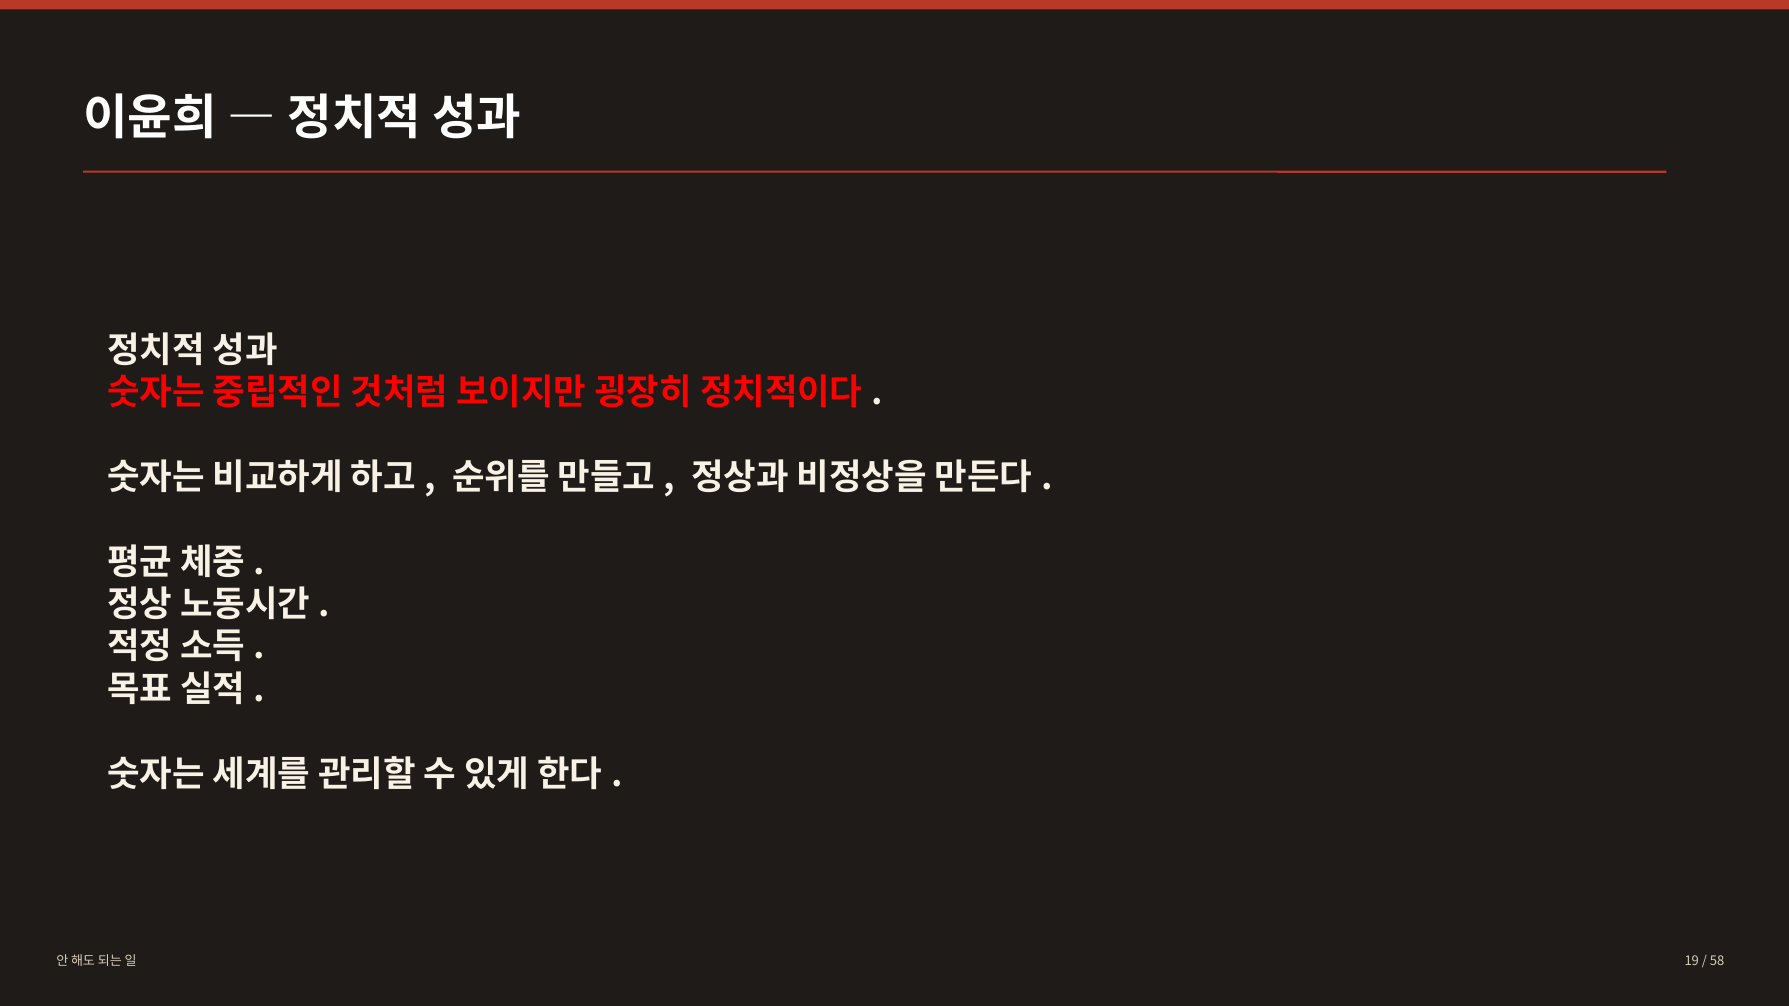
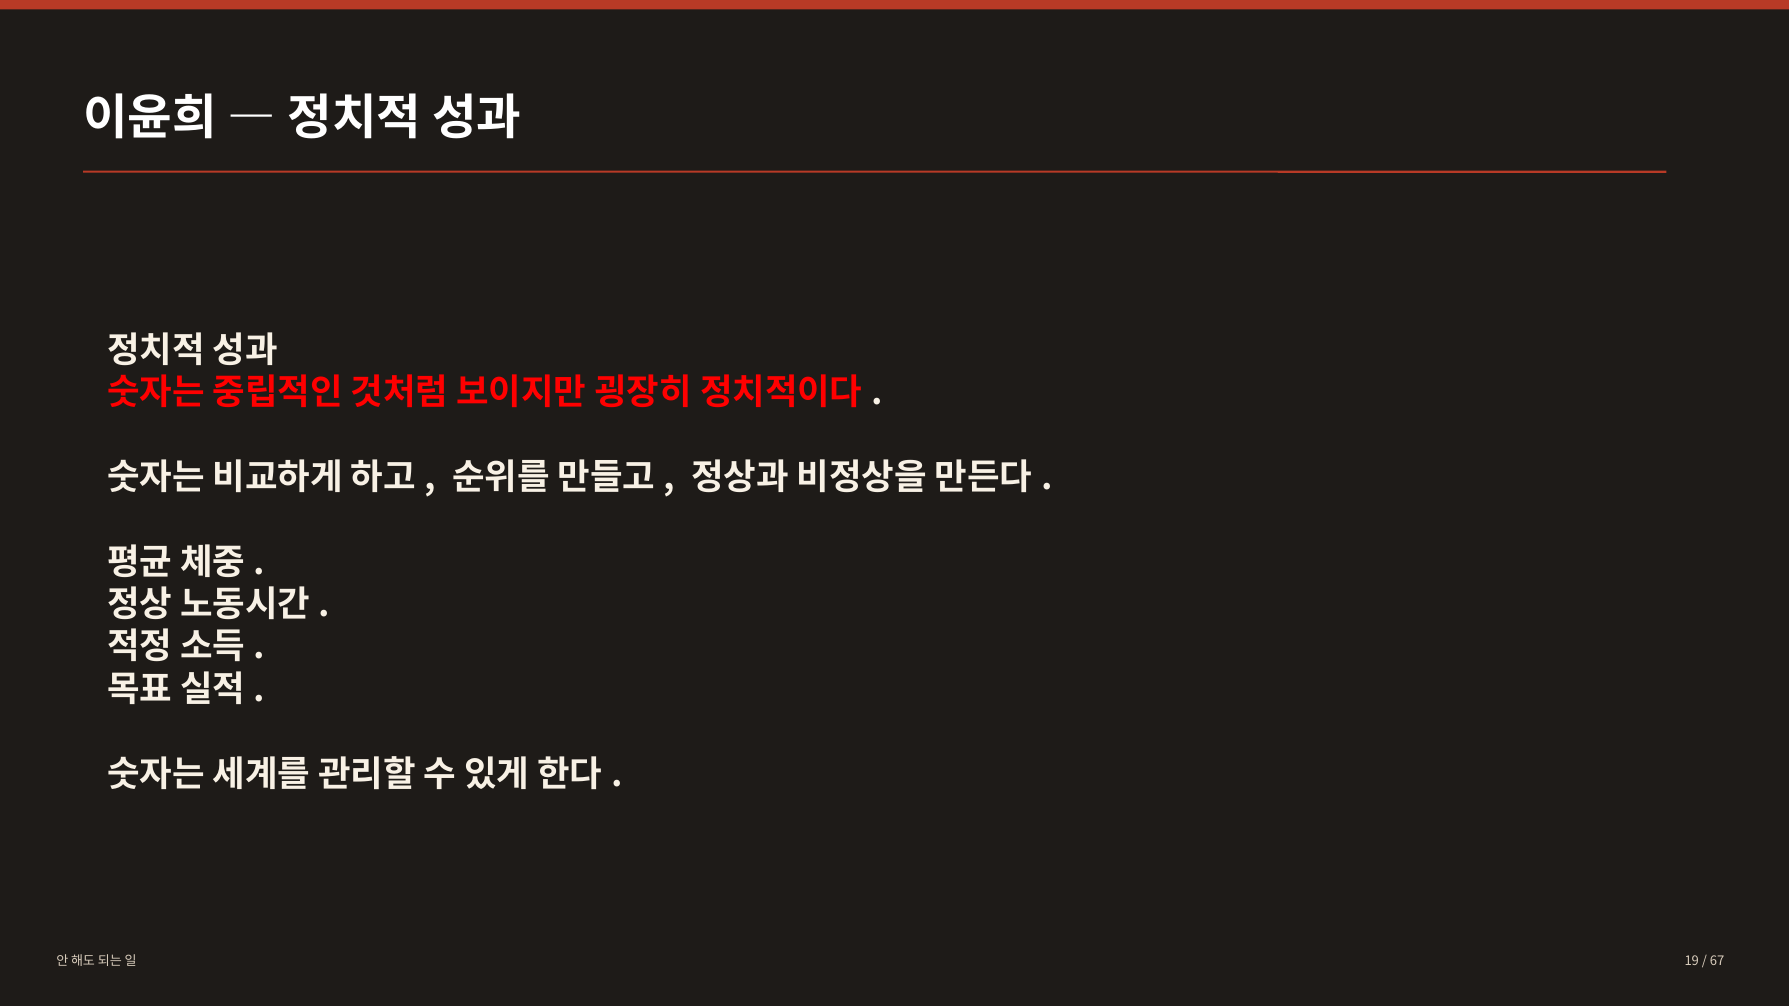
58: 58 -> 67 (1717, 962)
